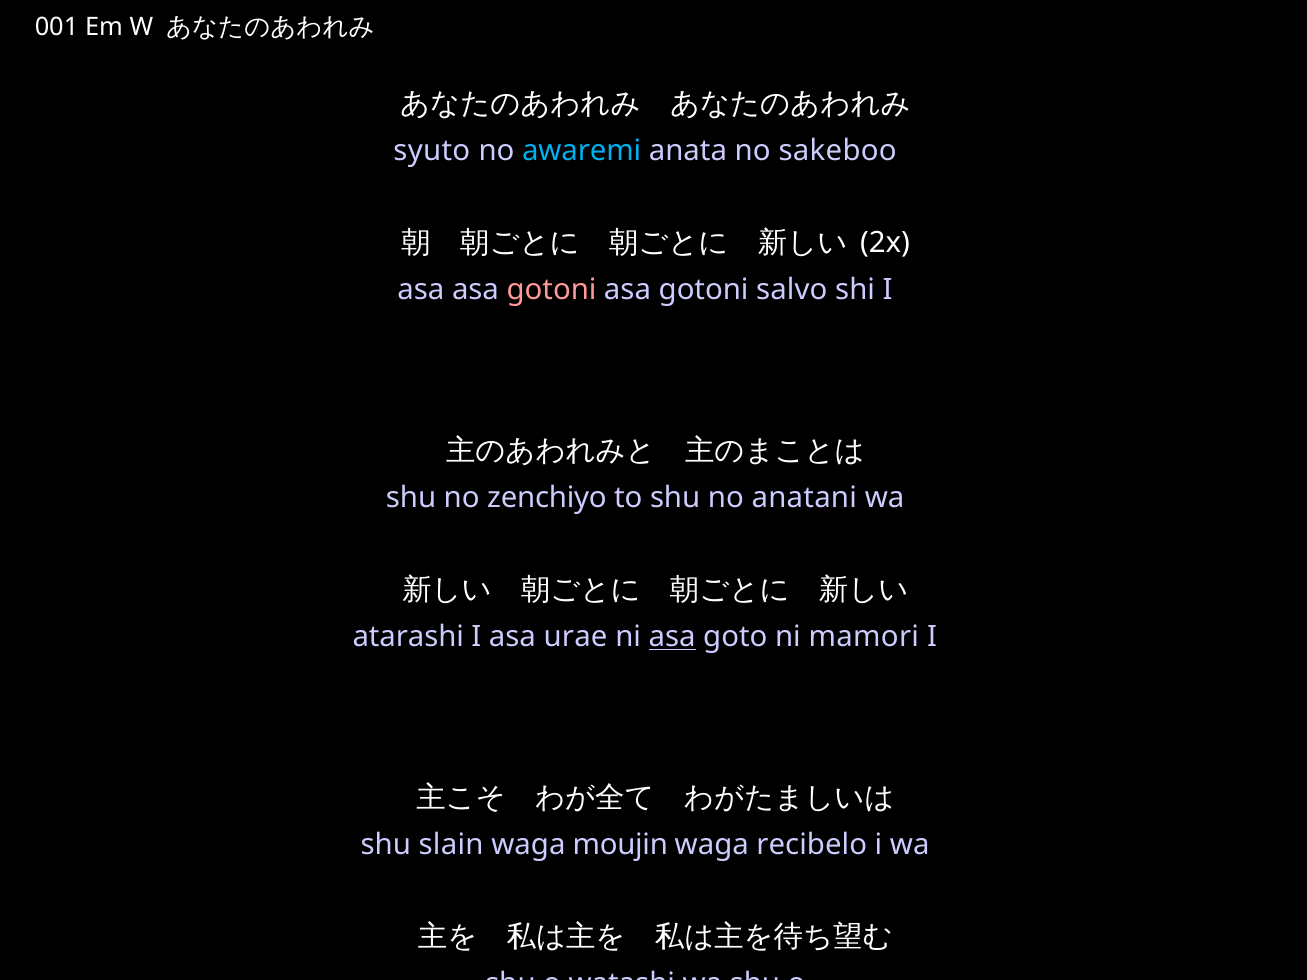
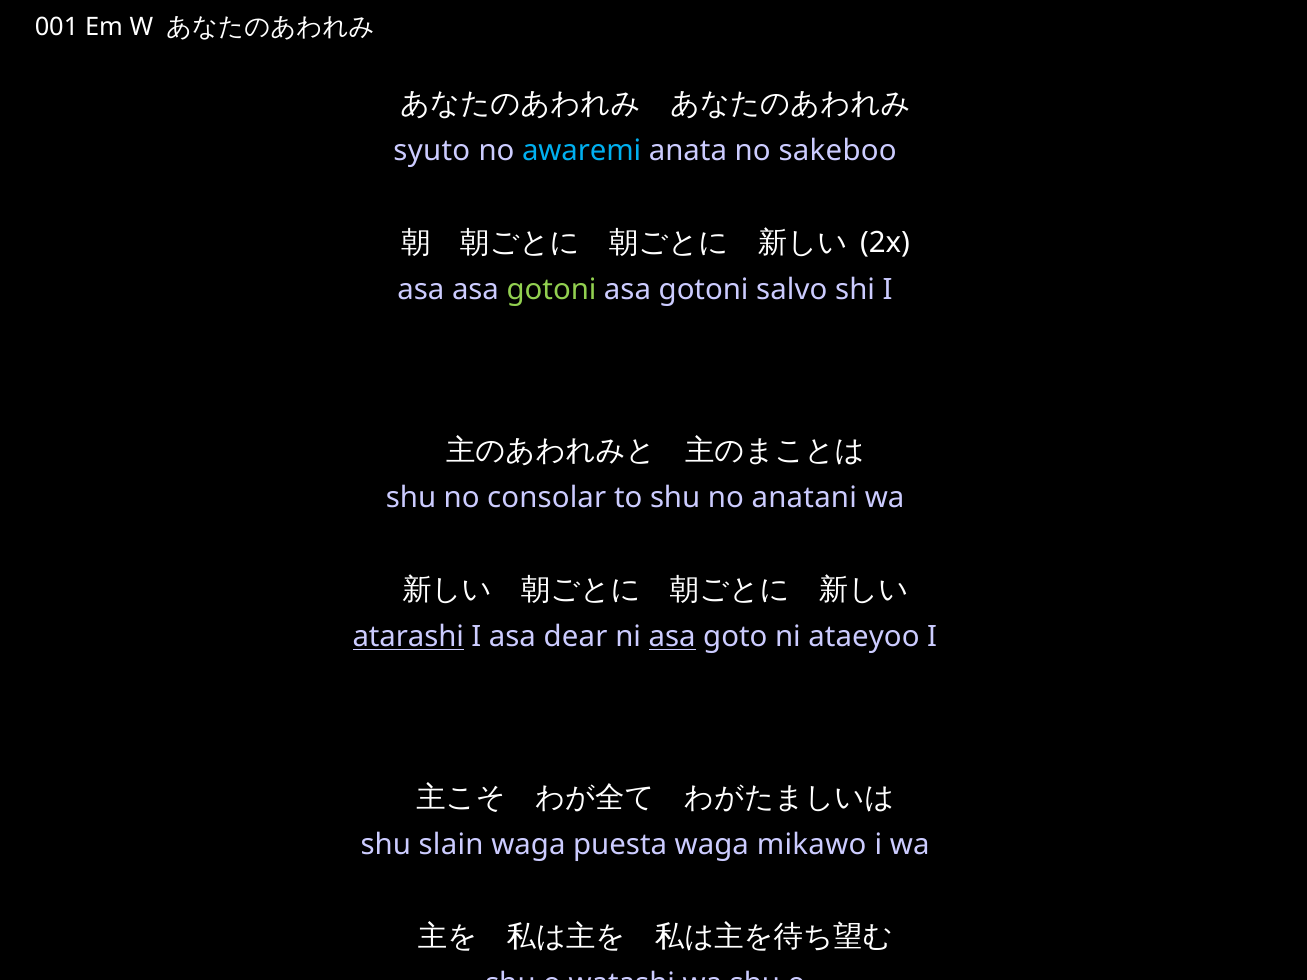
gotoni colour: pink -> light green (552, 290)
zenchiyo: zenchiyo -> consolar (547, 498)
atarashi underline: none -> present (408, 637)
urae: urae -> dear (576, 637)
mamori: mamori -> ataeyoo (864, 637)
moujin: moujin -> puesta (620, 845)
recibelo: recibelo -> mikawo (812, 845)
